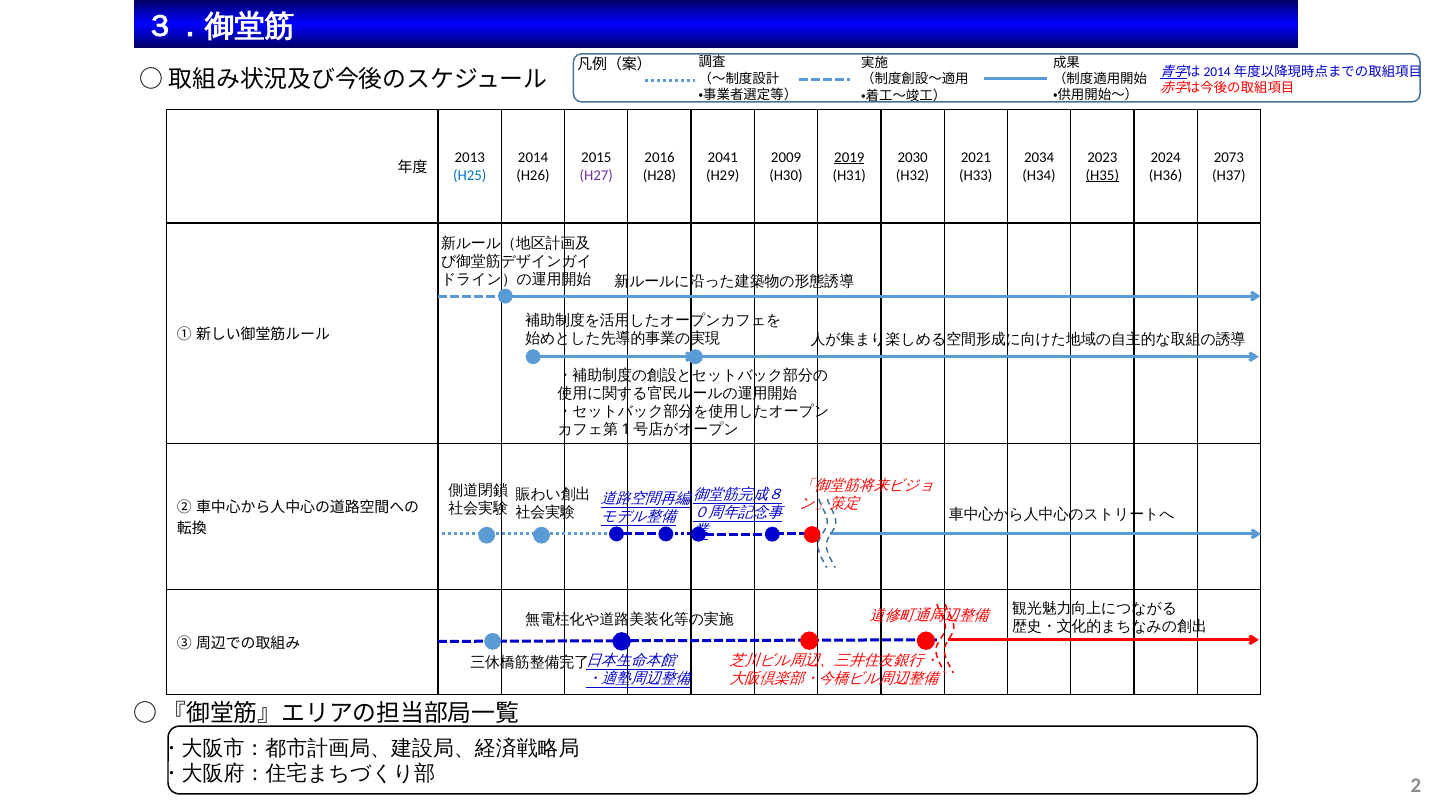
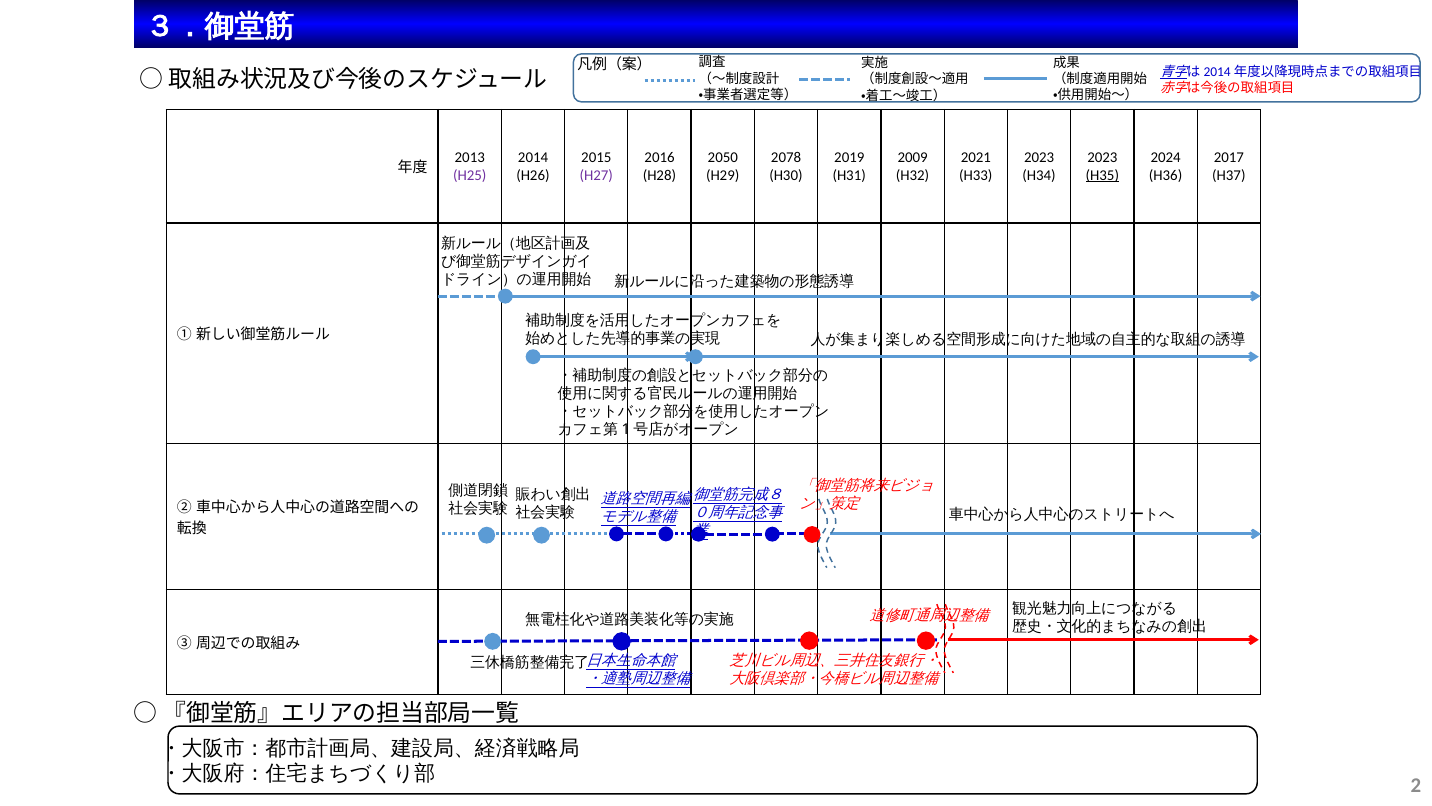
2041: 2041 -> 2050 (723, 157)
2009: 2009 -> 2078 (786, 157)
2019 underline: present -> none (849, 157)
2030: 2030 -> 2009 (913, 157)
2034: 2034 -> 2023 (1039, 157)
2073: 2073 -> 2017 (1229, 157)
H25 colour: blue -> purple (470, 175)
